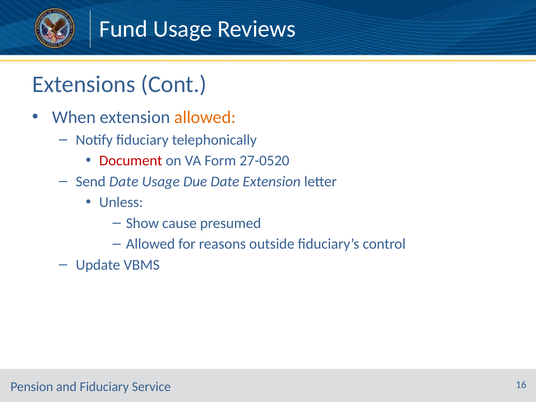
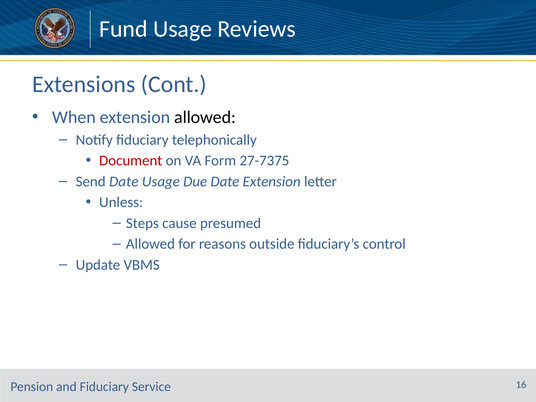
allowed colour: orange -> black (205, 117)
27-0520: 27-0520 -> 27-7375 (264, 161)
Show: Show -> Steps (142, 223)
